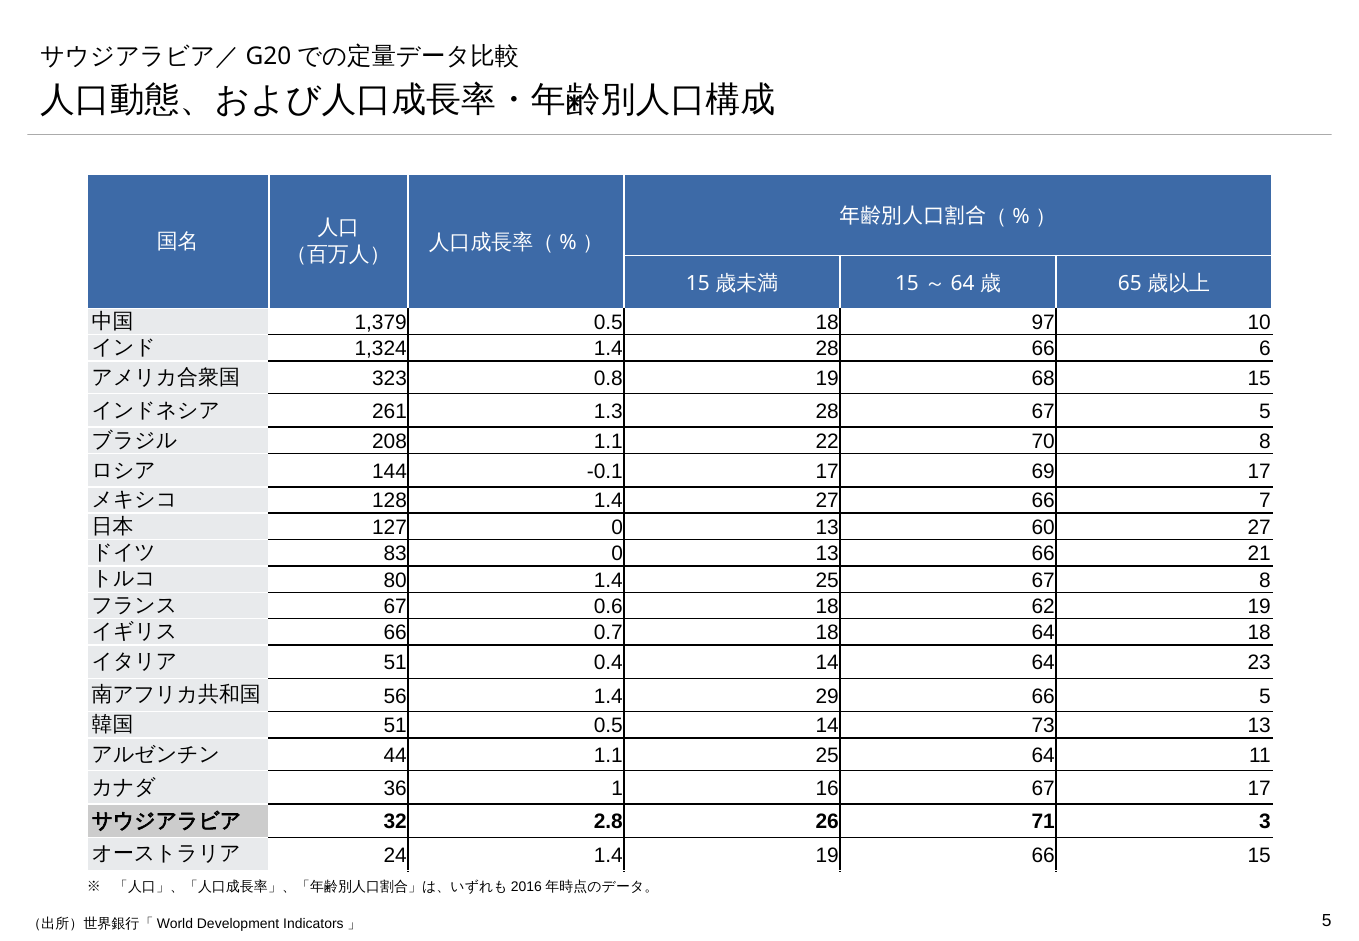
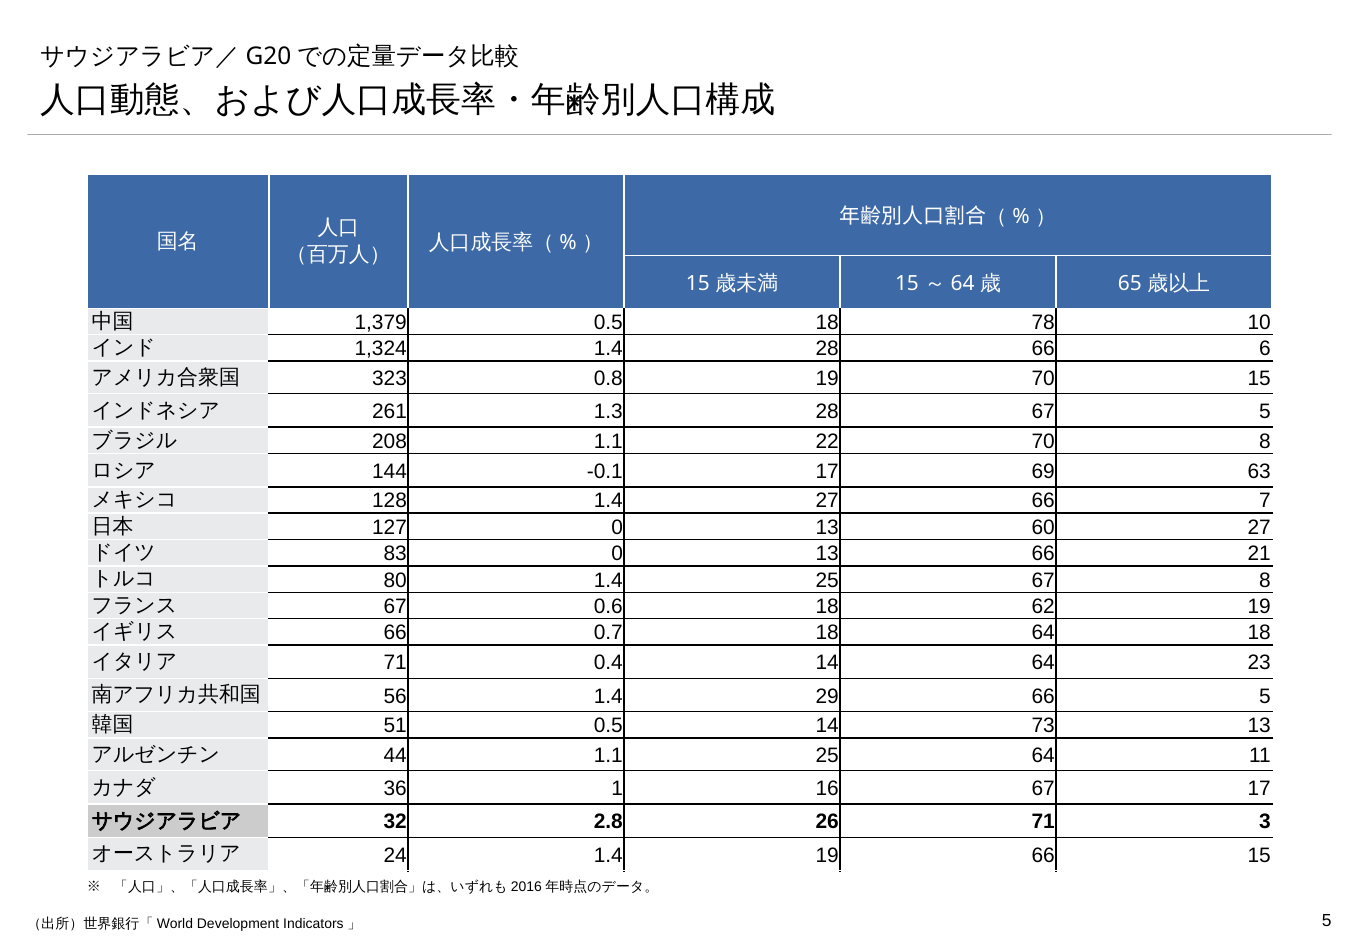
97: 97 -> 78 (1043, 323)
19 68: 68 -> 70 (1043, 378)
69 17: 17 -> 63 (1259, 471)
51: 51 -> 71 (395, 663)
